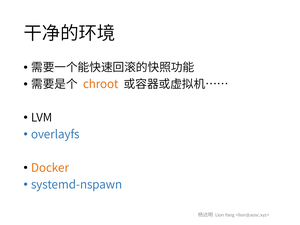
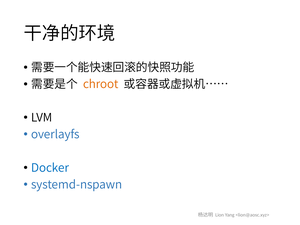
Docker colour: orange -> blue (50, 168)
